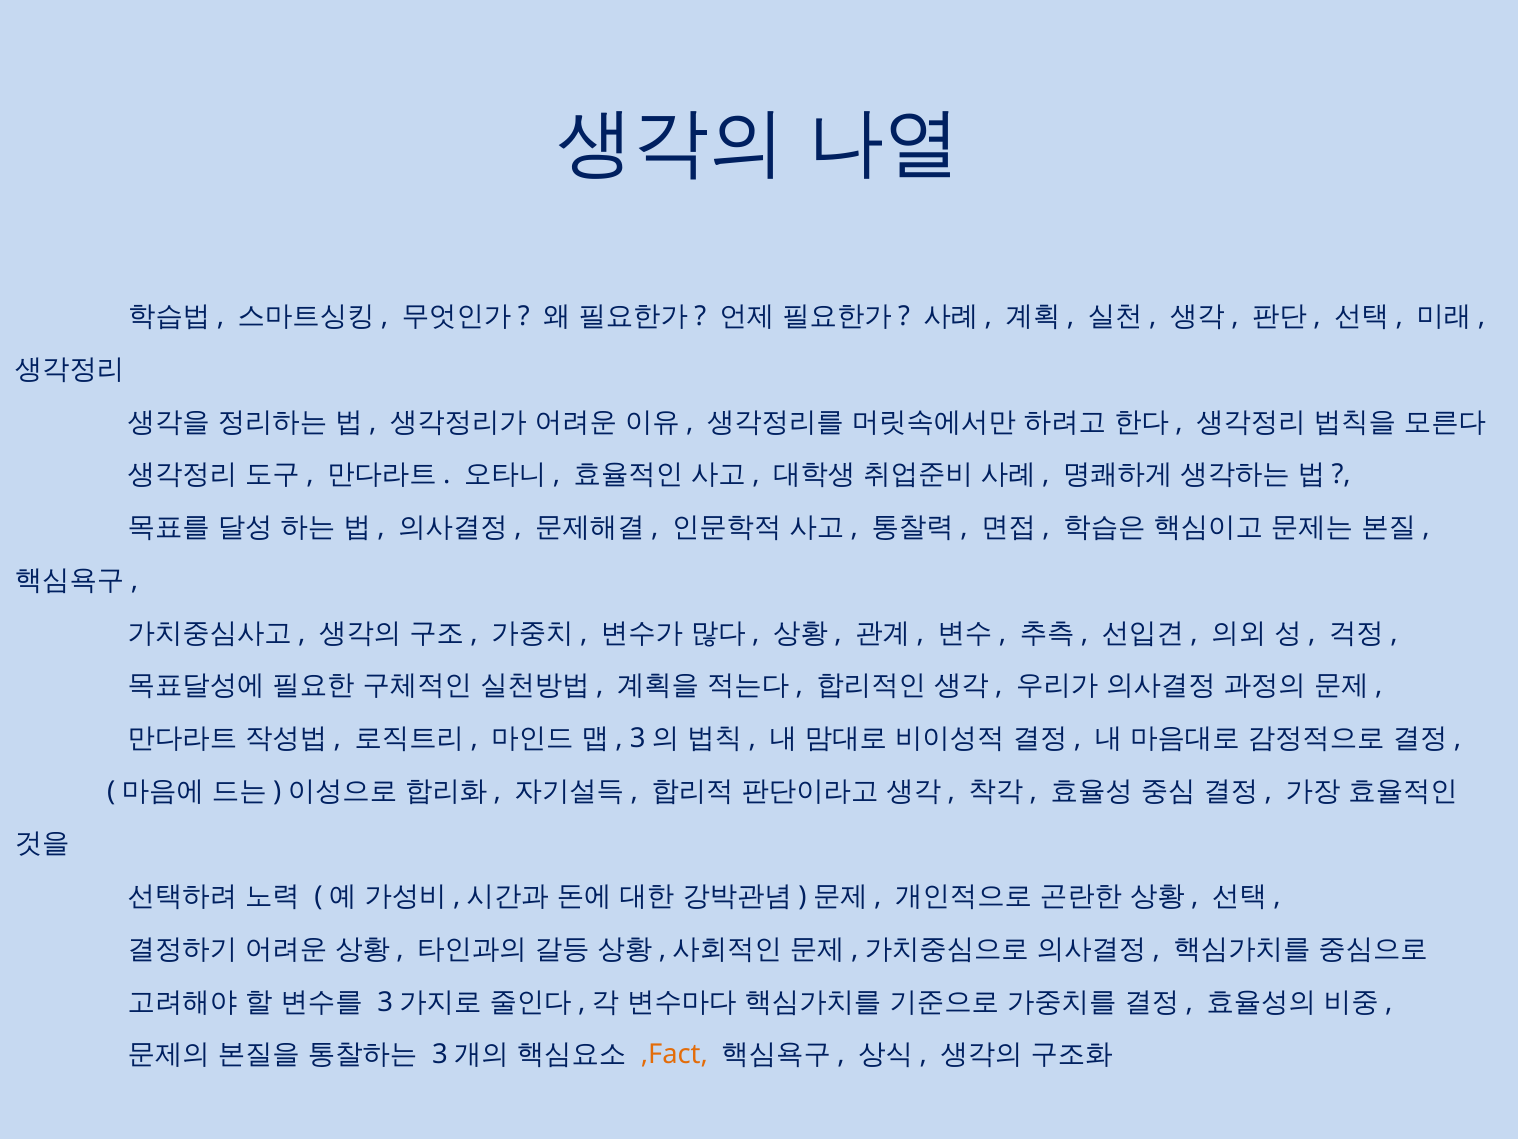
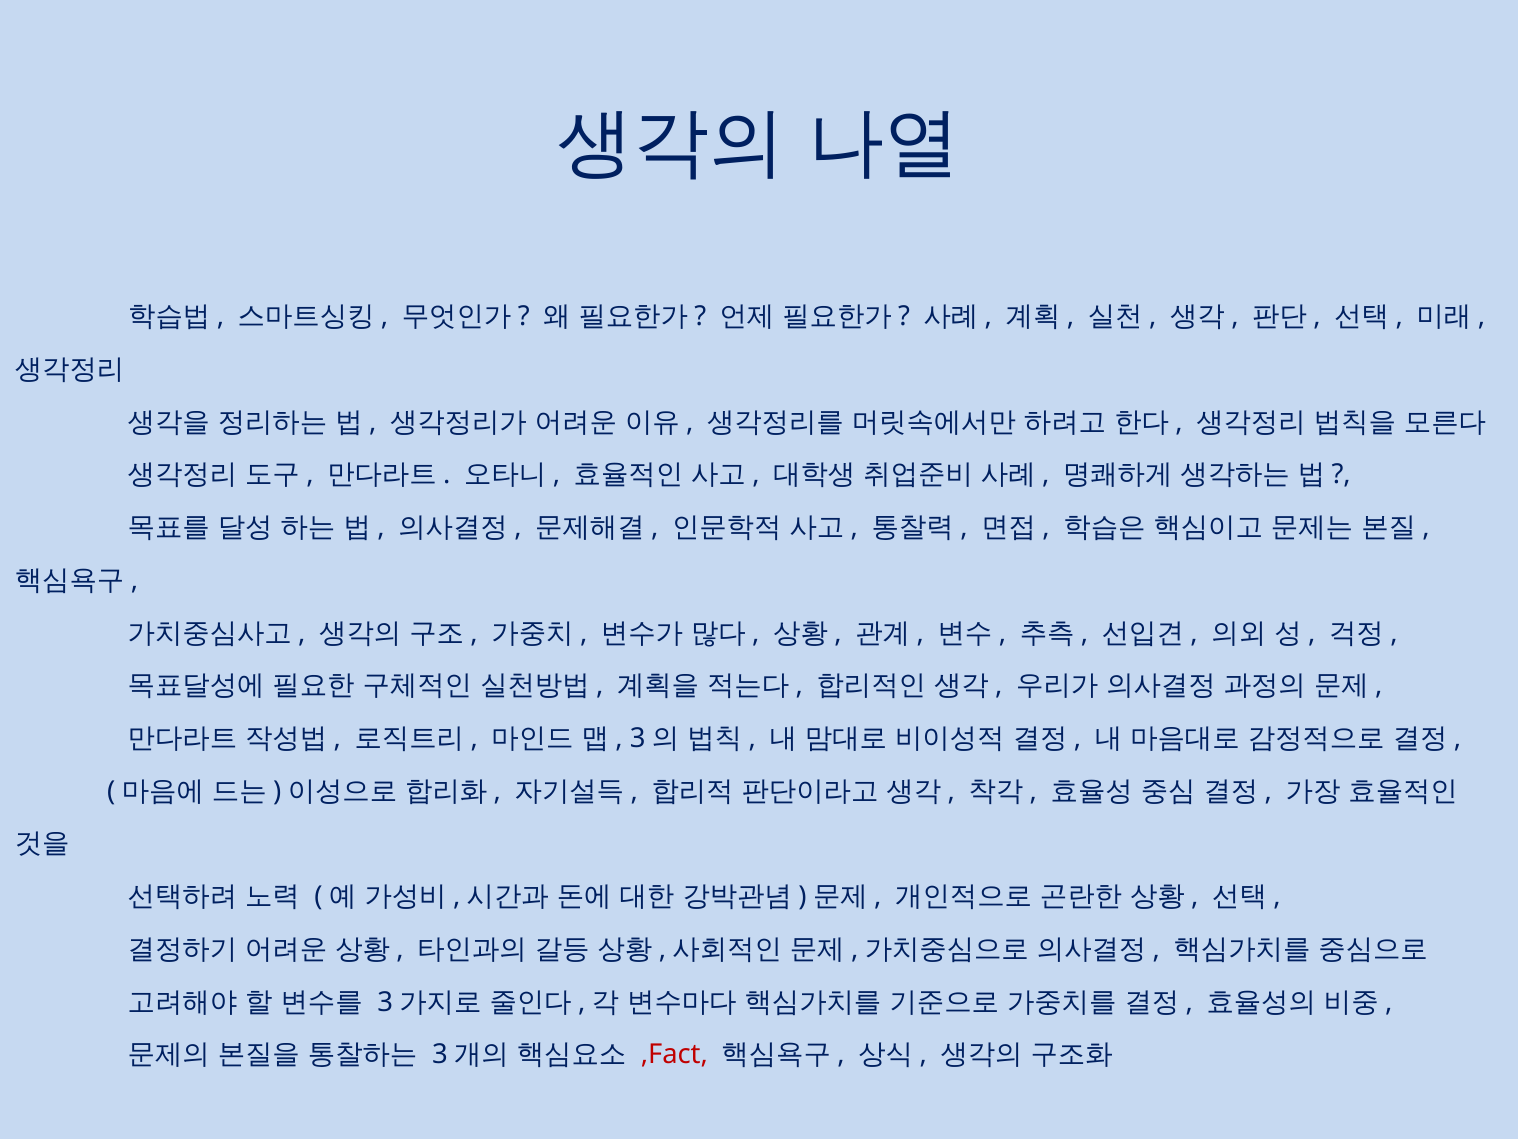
,Fact colour: orange -> red (674, 1054)
